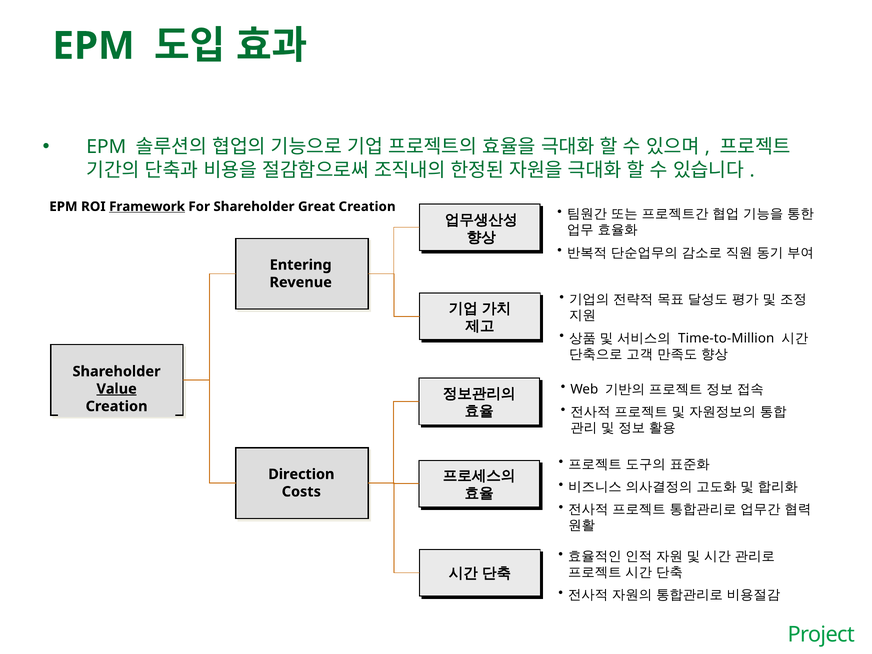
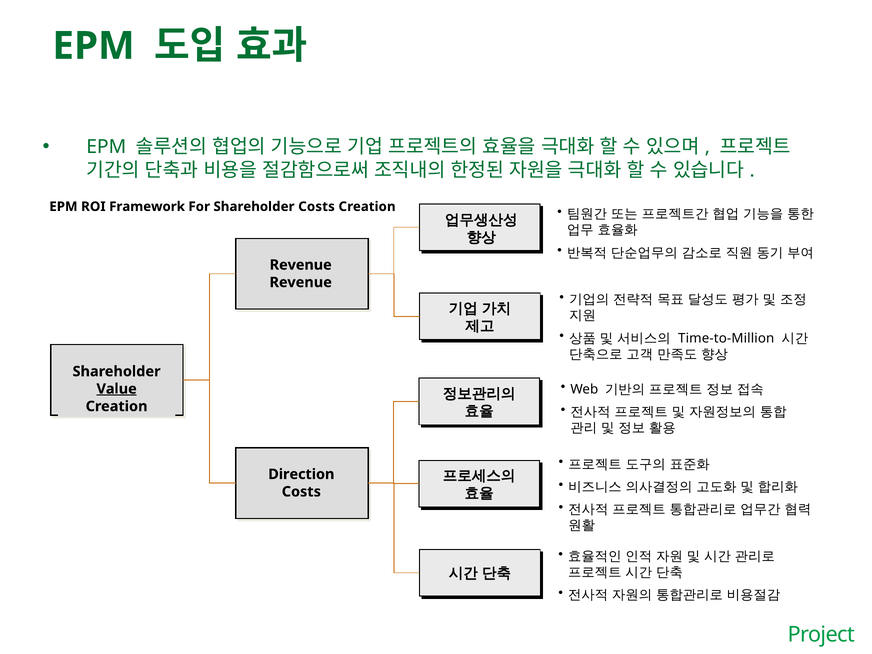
Framework underline: present -> none (147, 207)
Shareholder Great: Great -> Costs (316, 207)
Entering: Entering -> Revenue (301, 265)
